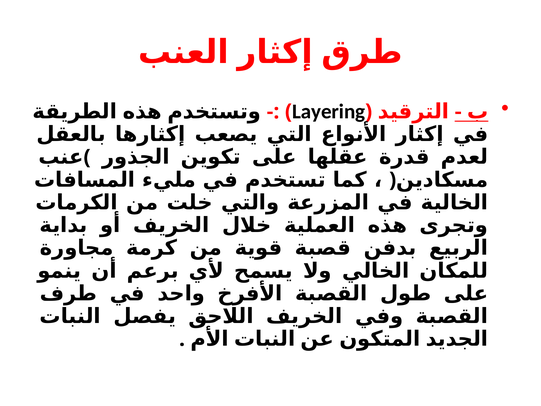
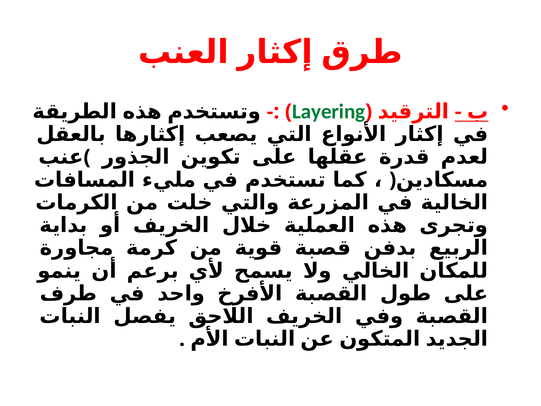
Layering colour: black -> green (329, 111)
